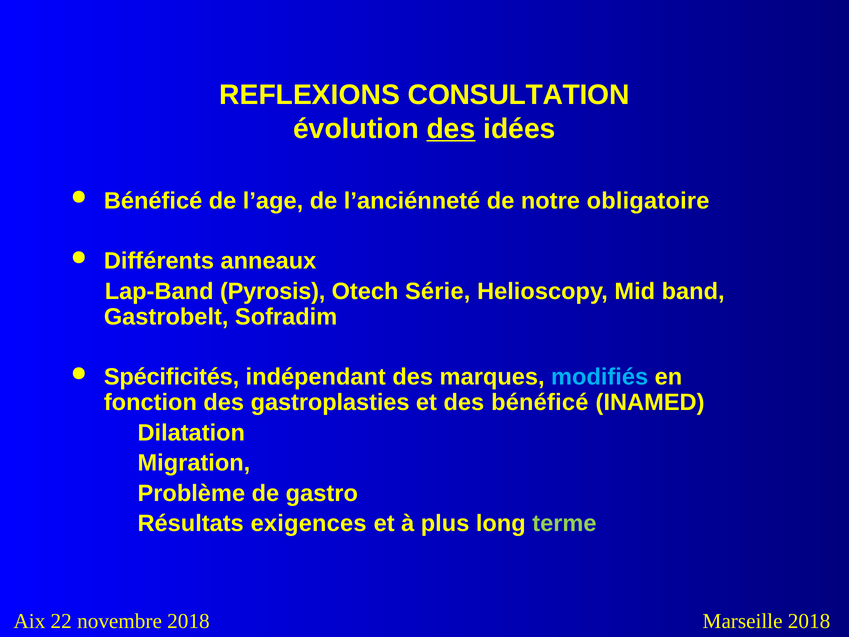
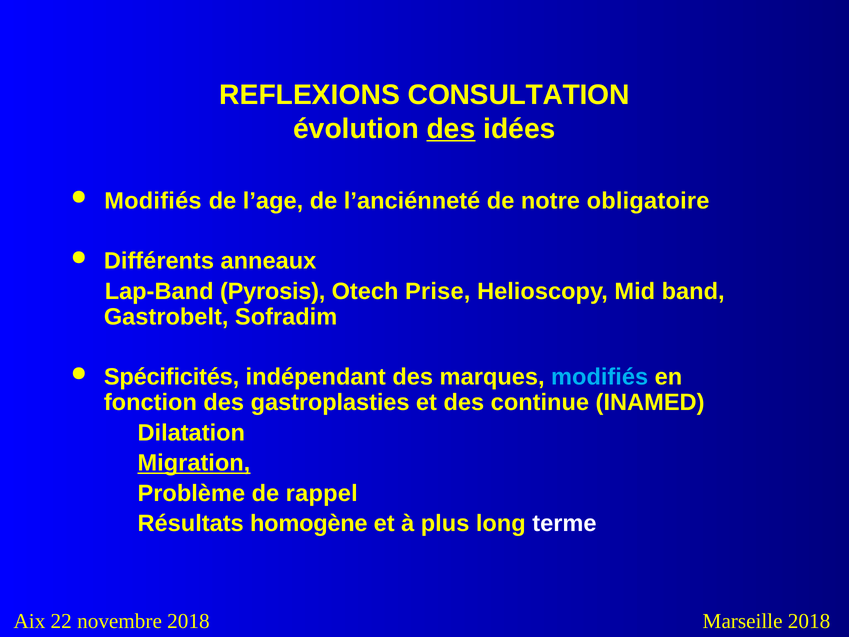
Bénéficé: Bénéficé -> Modifiés (153, 201)
Série: Série -> Prise (438, 291)
des bénéficé: bénéficé -> continue (540, 403)
Migration underline: none -> present (194, 463)
gastro: gastro -> rappel (322, 493)
exigences: exigences -> homogène (309, 523)
terme colour: light green -> white (564, 523)
